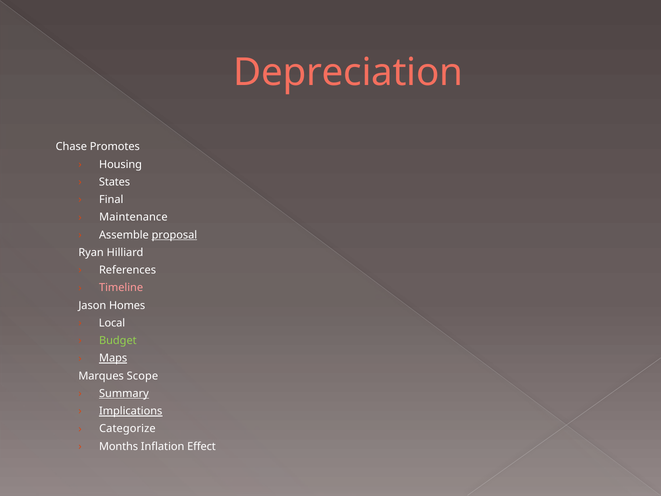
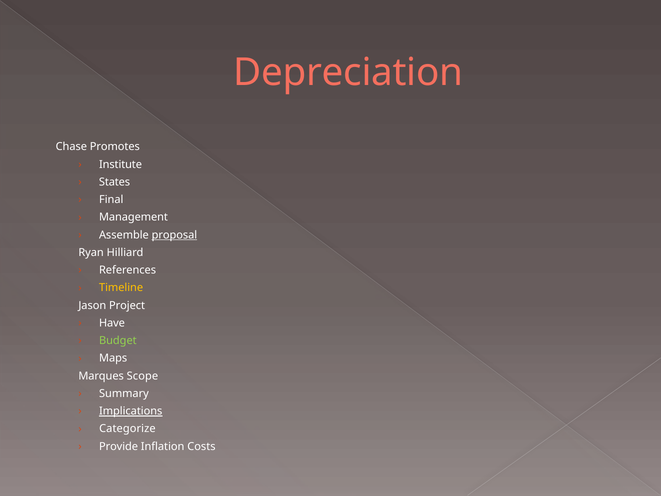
Housing: Housing -> Institute (121, 164)
Maintenance: Maintenance -> Management (133, 217)
Timeline colour: pink -> yellow (121, 288)
Homes: Homes -> Project (127, 305)
Local: Local -> Have (112, 323)
Maps underline: present -> none (113, 358)
Summary underline: present -> none (124, 393)
Months: Months -> Provide (119, 446)
Effect: Effect -> Costs (201, 446)
